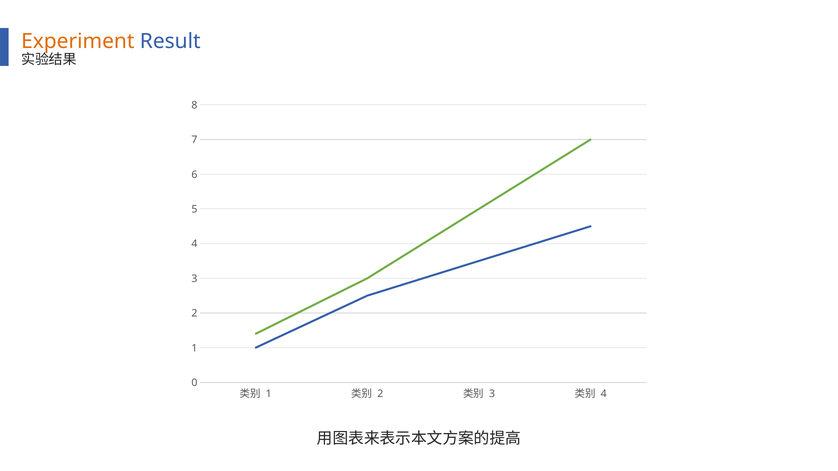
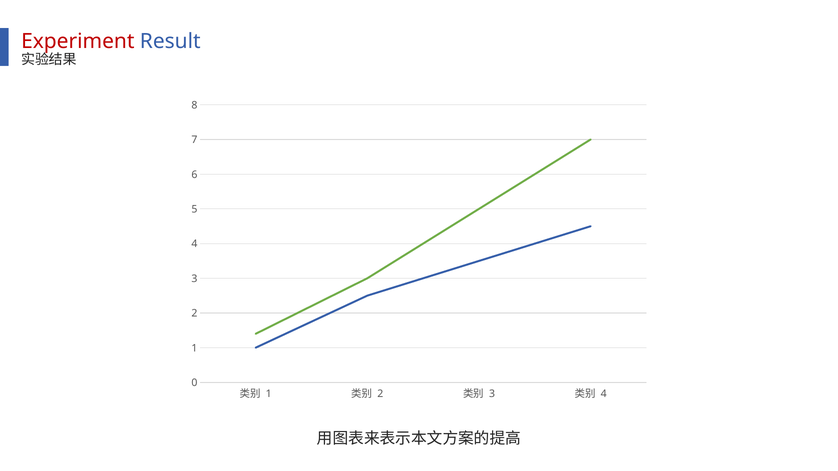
Experiment colour: orange -> red (78, 41)
